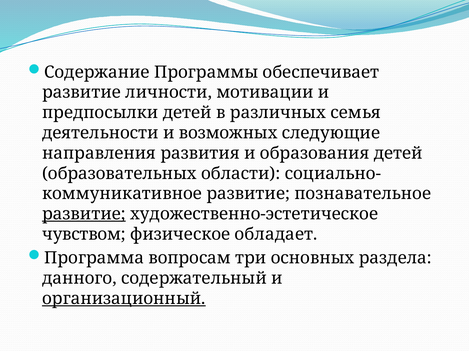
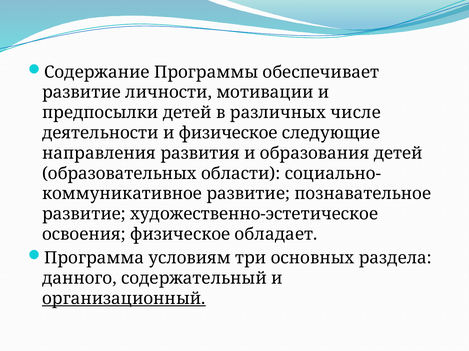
семья: семья -> числе (356, 113)
и возможных: возможных -> физическое (228, 133)
развитие underline: present -> none (84, 214)
чувством: чувством -> освоения (84, 235)
вопросам: вопросам -> условиям (190, 258)
